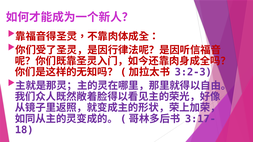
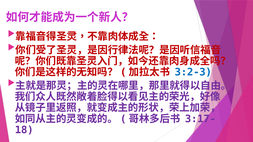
3:2-3 colour: purple -> blue (193, 72)
